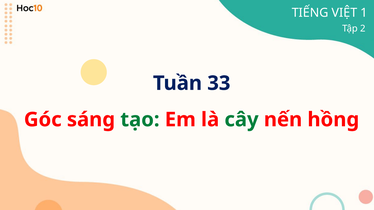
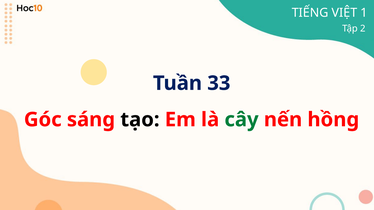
tạo colour: green -> black (140, 120)
